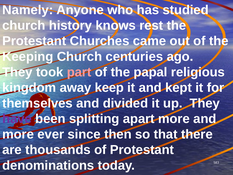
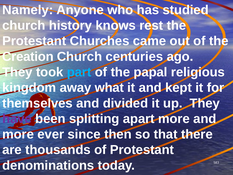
Keeping: Keeping -> Creation (28, 56)
part colour: pink -> light blue (79, 72)
keep: keep -> what (109, 88)
